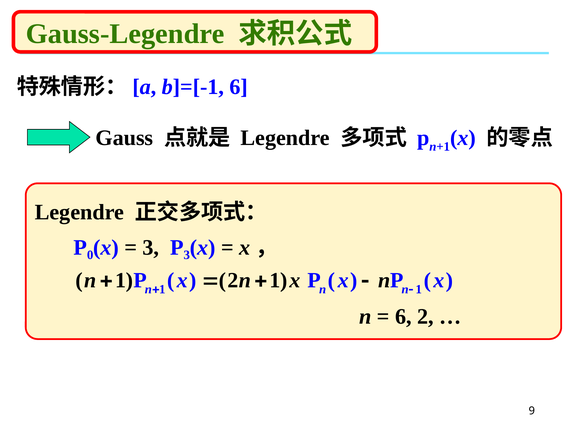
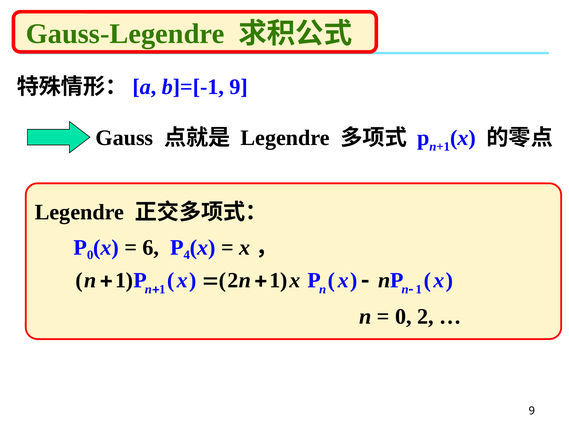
b]=[-1 6: 6 -> 9 (239, 87)
3: 3 -> 6 (151, 248)
3: 3 -> 4 (187, 255)
6: 6 -> 0 (403, 317)
